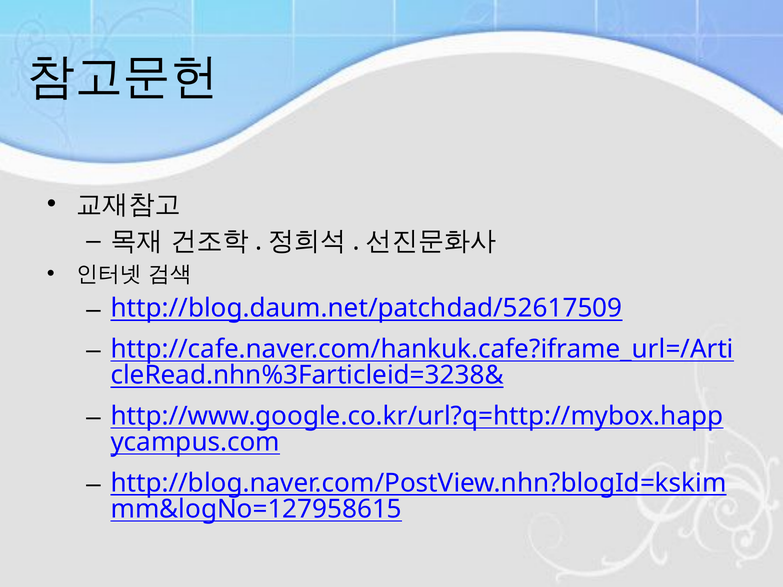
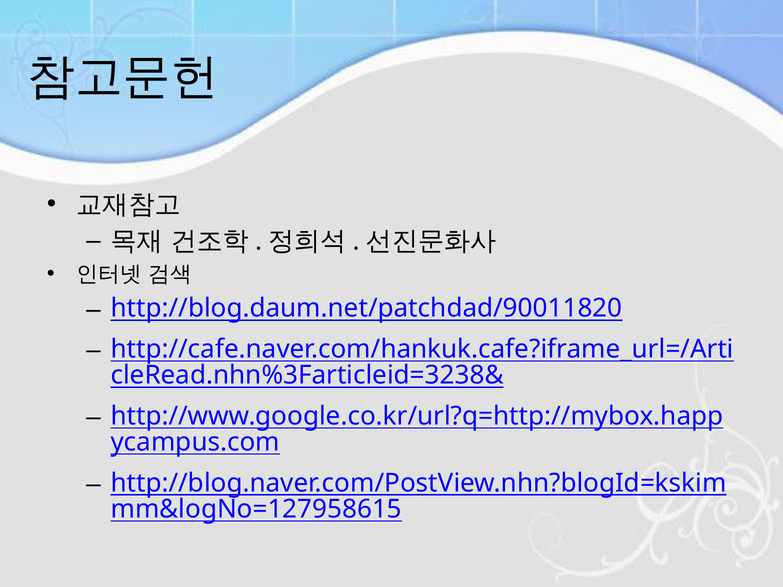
http://blog.daum.net/patchdad/52617509: http://blog.daum.net/patchdad/52617509 -> http://blog.daum.net/patchdad/90011820 (366, 308)
